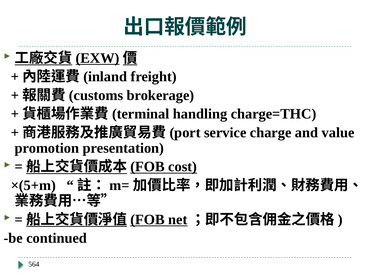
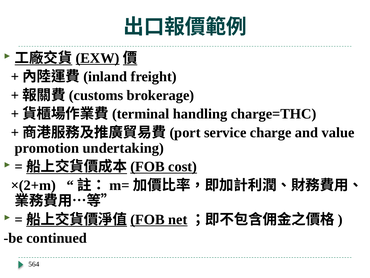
presentation: presentation -> undertaking (123, 148)
×(5+m: ×(5+m -> ×(2+m (33, 185)
